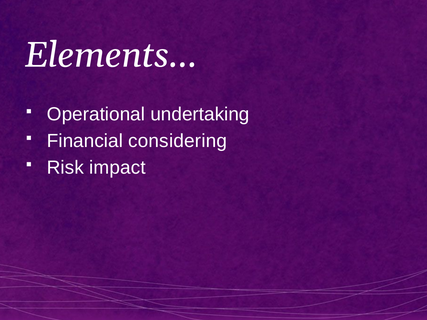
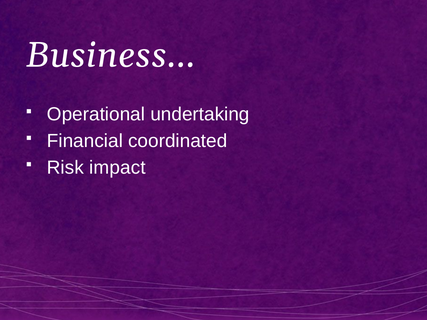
Elements…: Elements… -> Business… (111, 55)
considering: considering -> coordinated (178, 141)
